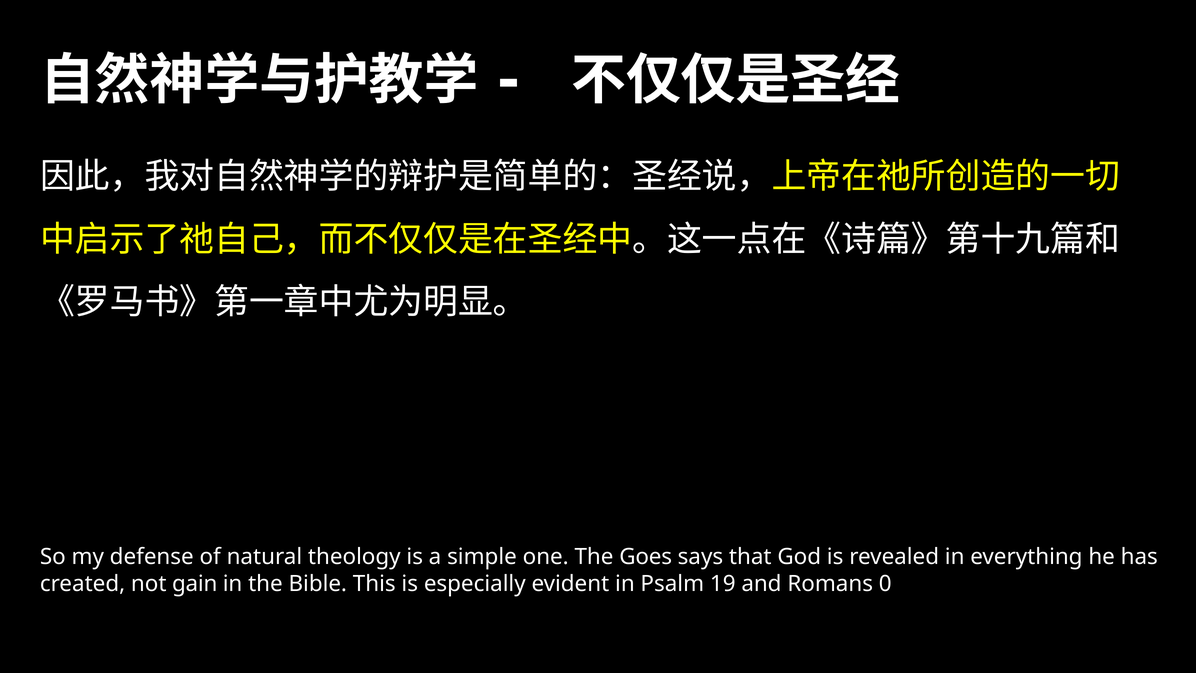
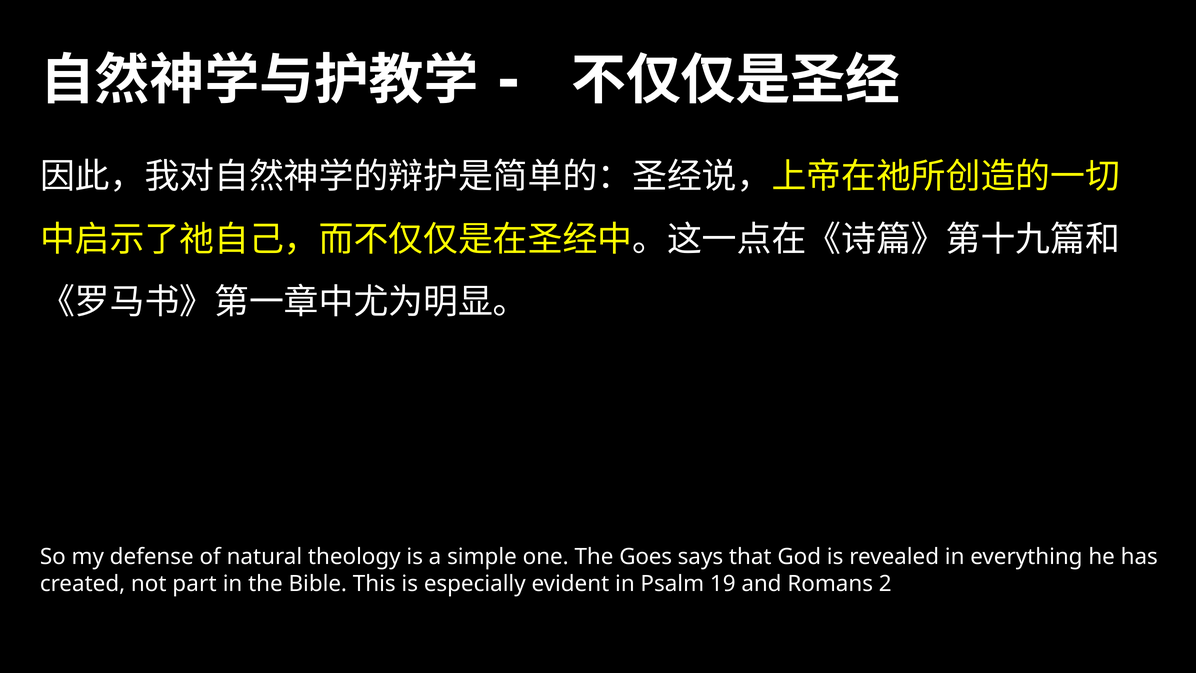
gain: gain -> part (194, 584)
0: 0 -> 2 (885, 584)
